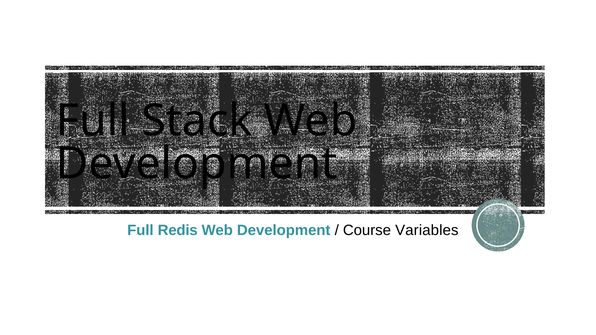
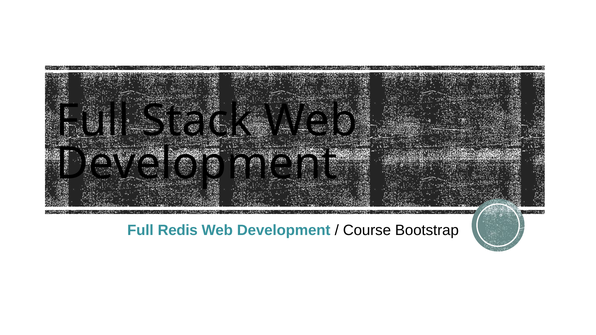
Variables: Variables -> Bootstrap (427, 231)
